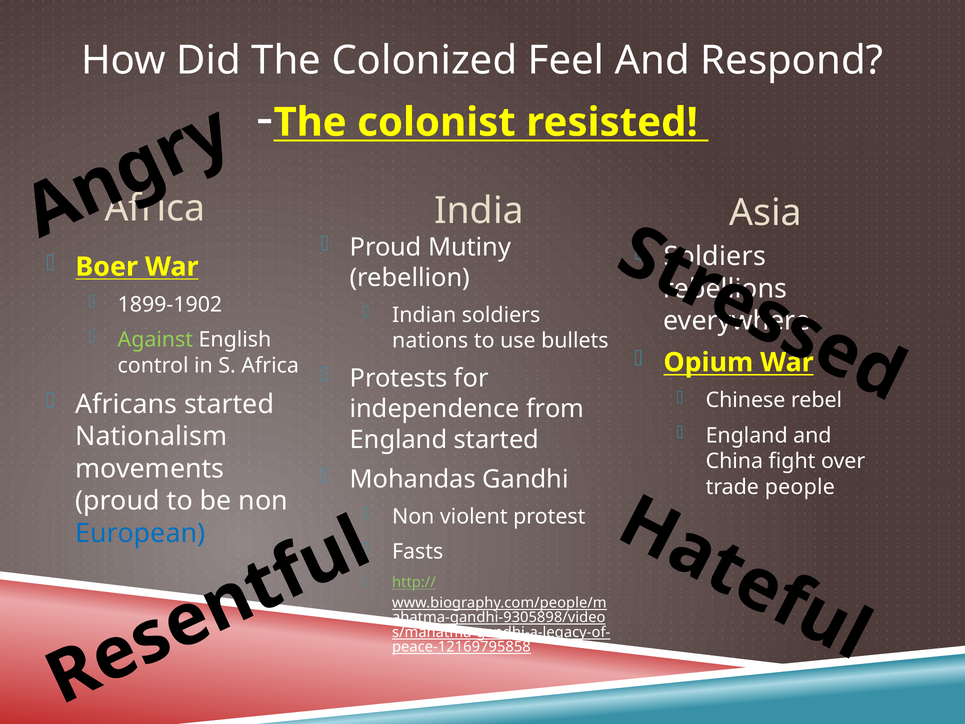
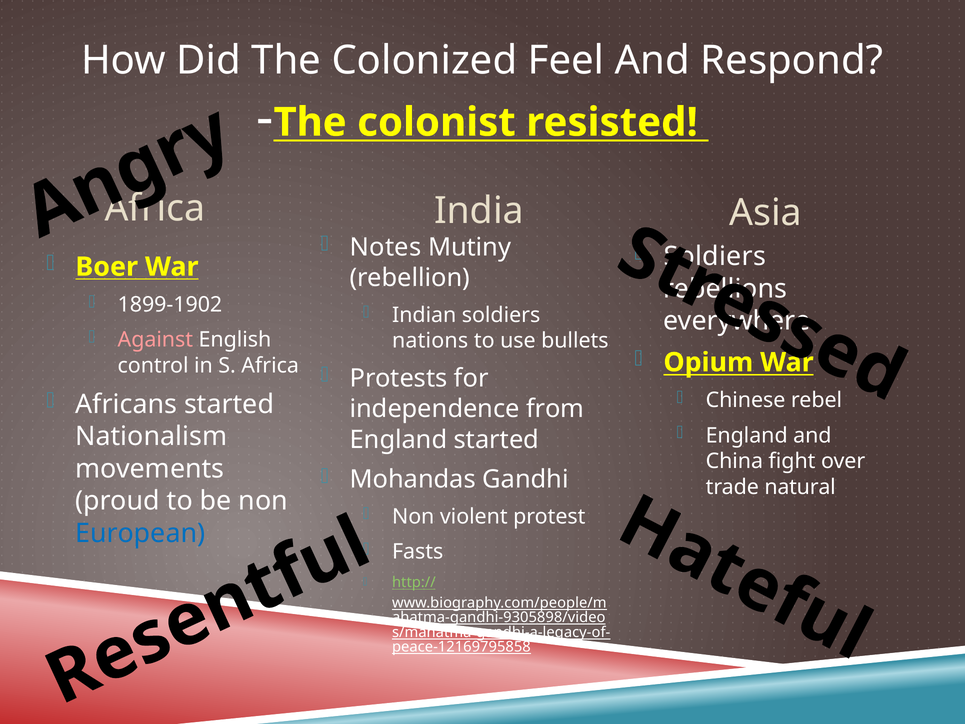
Proud: Proud -> Notes (386, 247)
Against colour: light green -> pink (155, 340)
people: people -> natural (800, 487)
